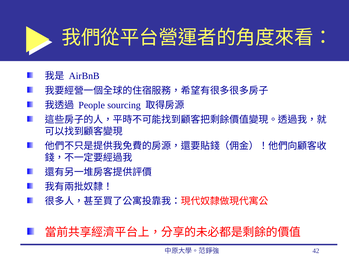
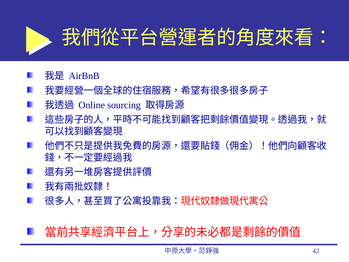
People: People -> Online (92, 105)
